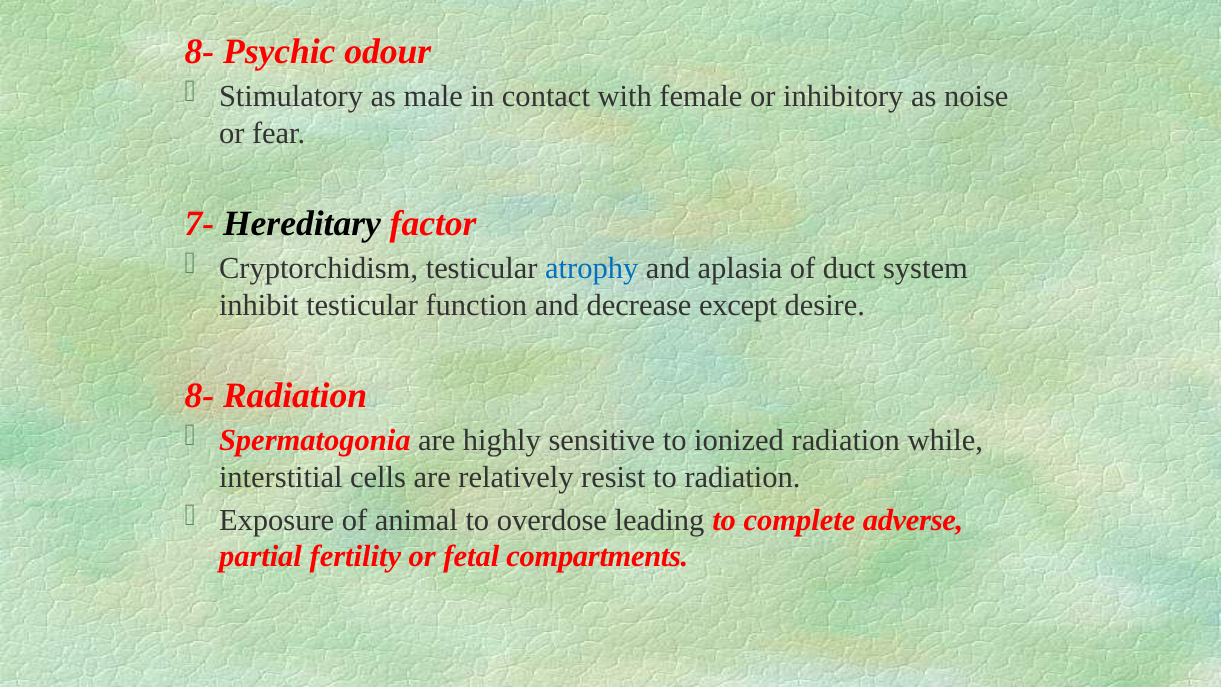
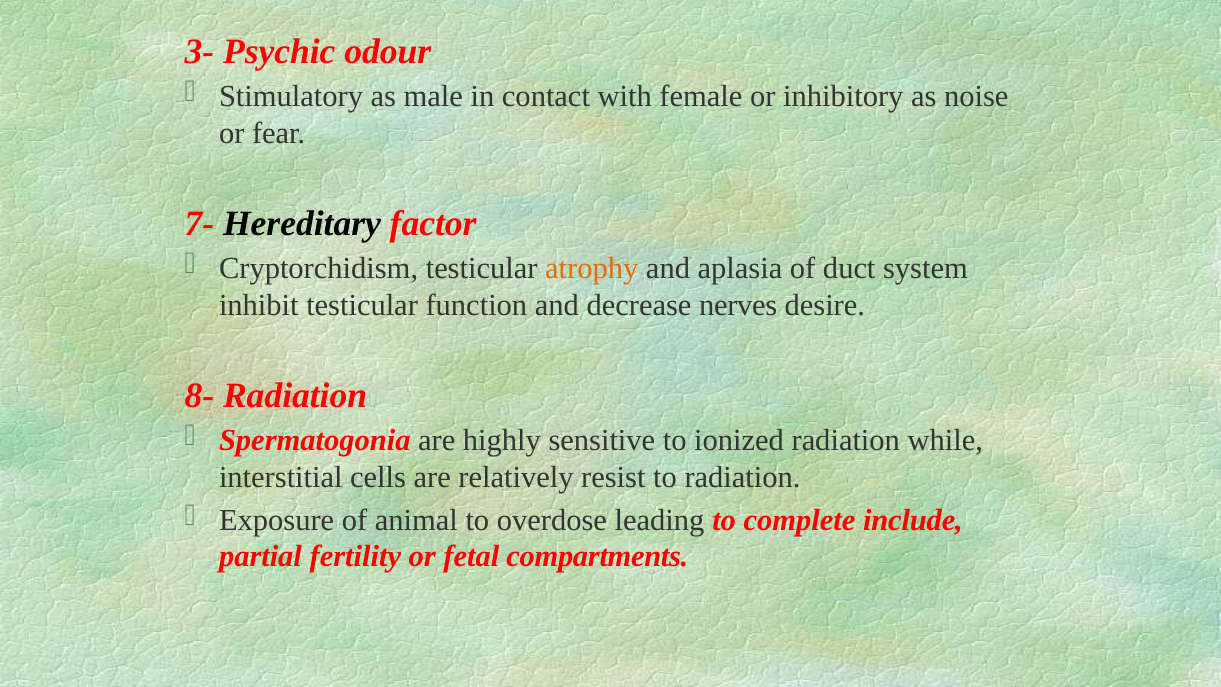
8-: 8- -> 3- (199, 51)
atrophy colour: blue -> orange (592, 269)
except: except -> nerves (738, 305)
adverse: adverse -> include (913, 520)
